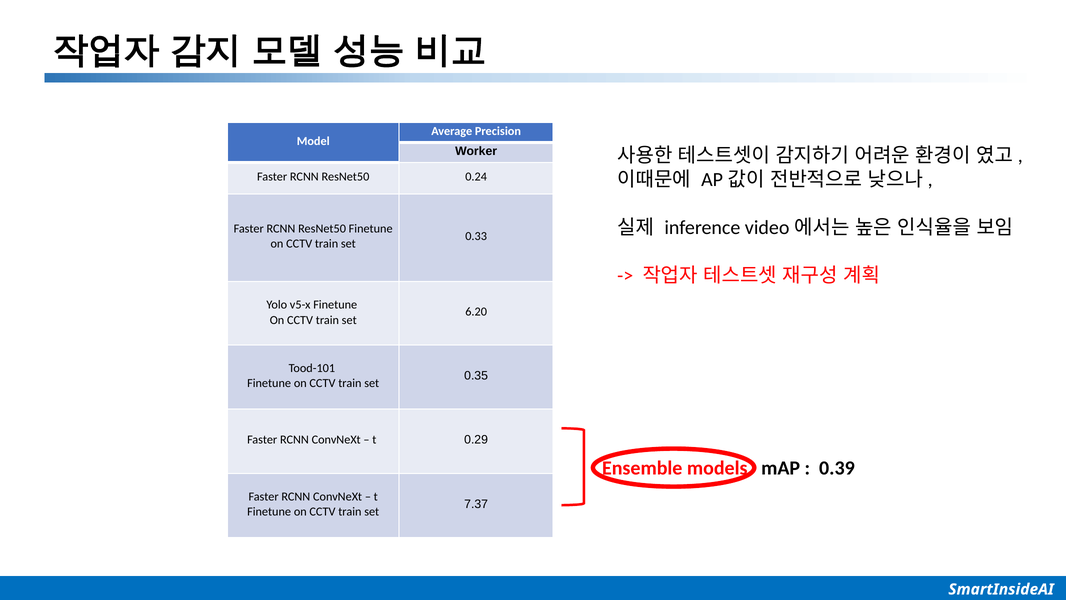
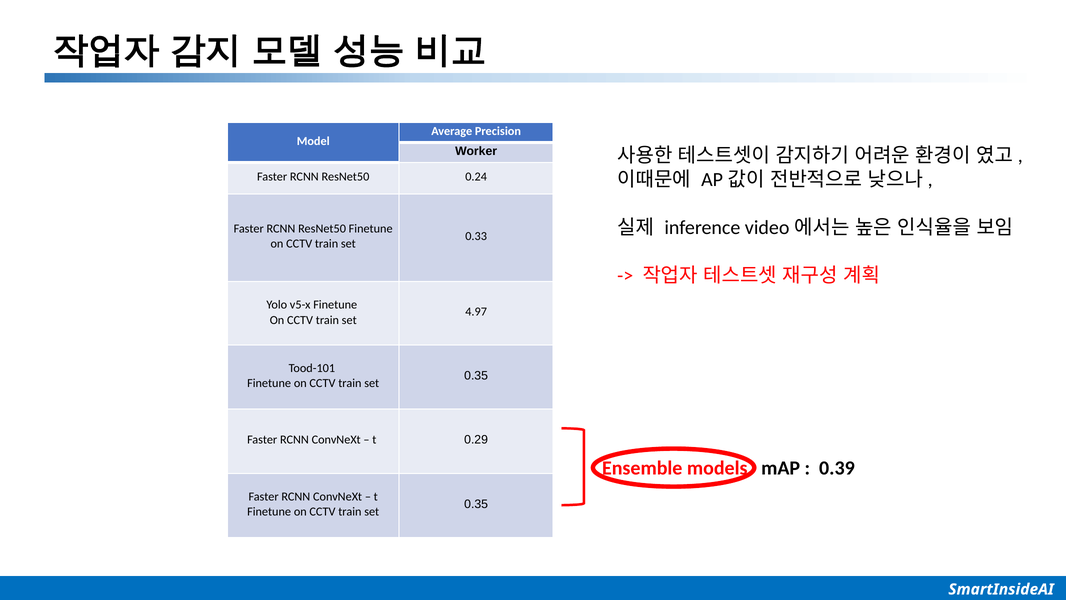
6.20: 6.20 -> 4.97 (476, 312)
7.37: 7.37 -> 0.35 (476, 504)
